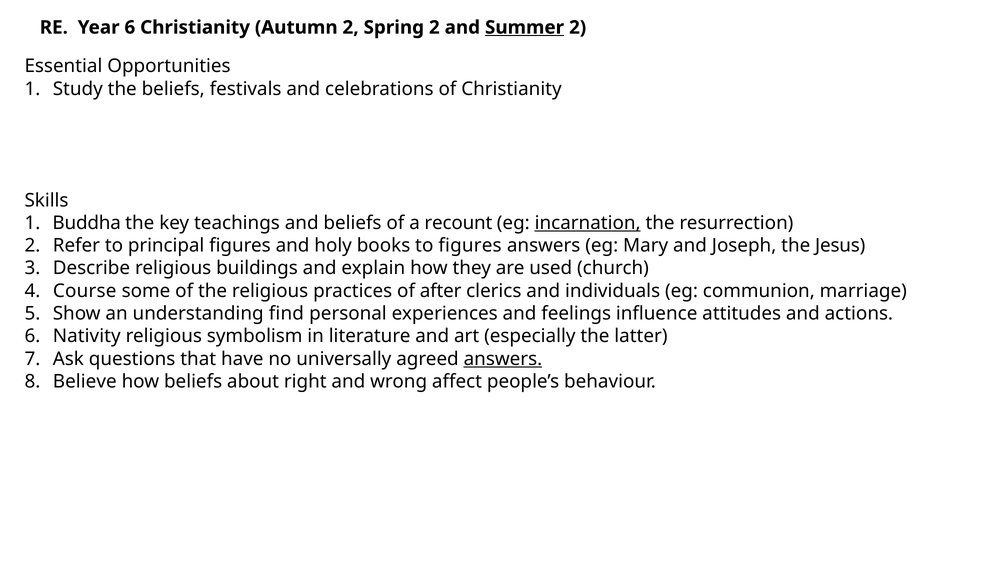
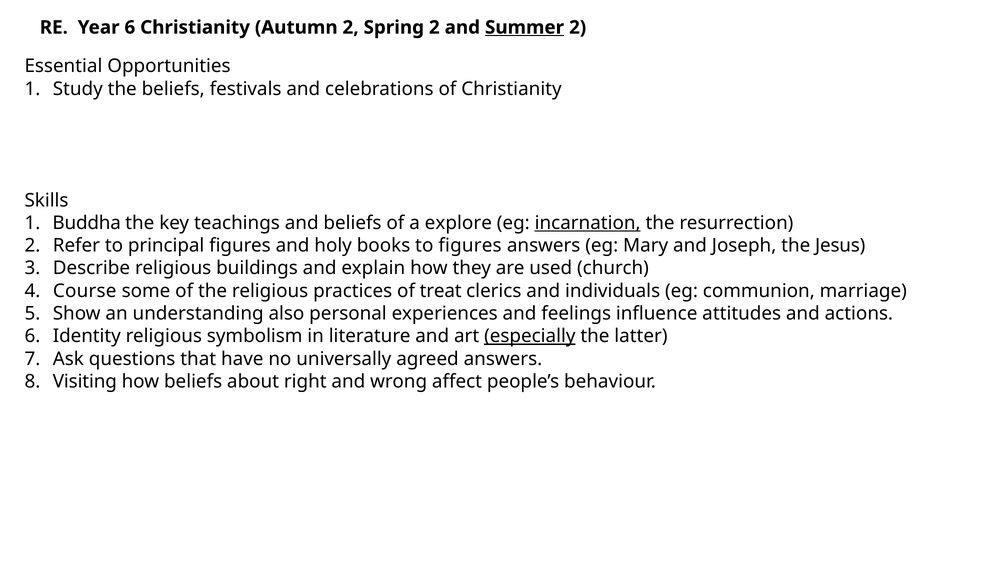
recount: recount -> explore (458, 223)
after: after -> treat (441, 291)
find: find -> also (286, 313)
Nativity: Nativity -> Identity (87, 336)
especially underline: none -> present (530, 336)
answers underline: present -> none (503, 359)
Believe: Believe -> Visiting (85, 381)
